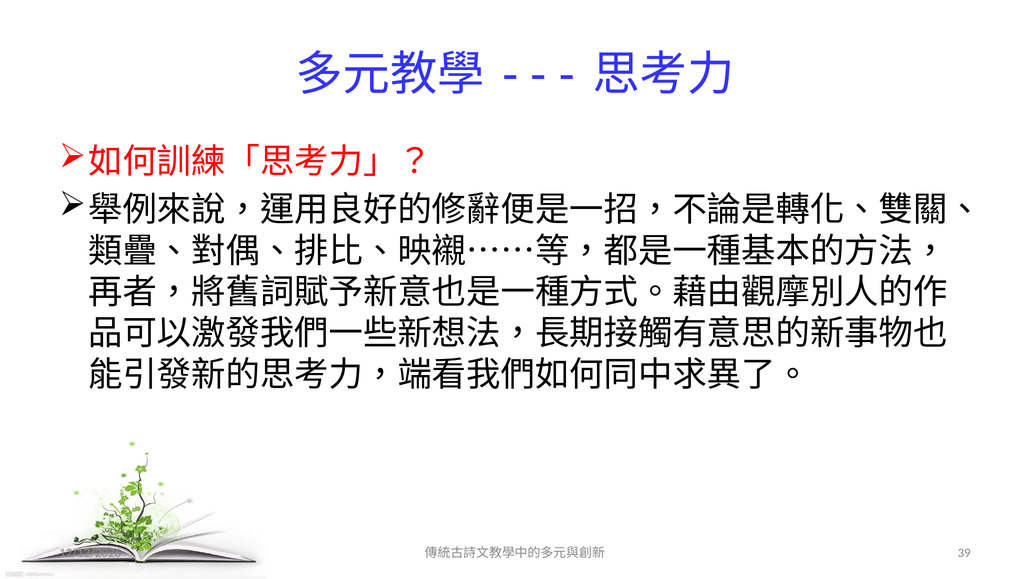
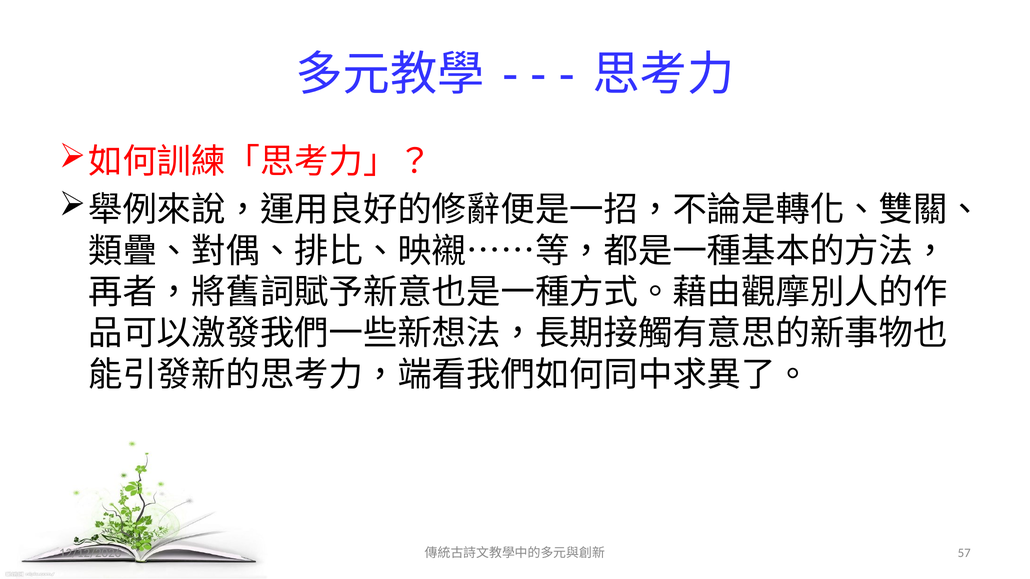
39: 39 -> 57 (964, 553)
